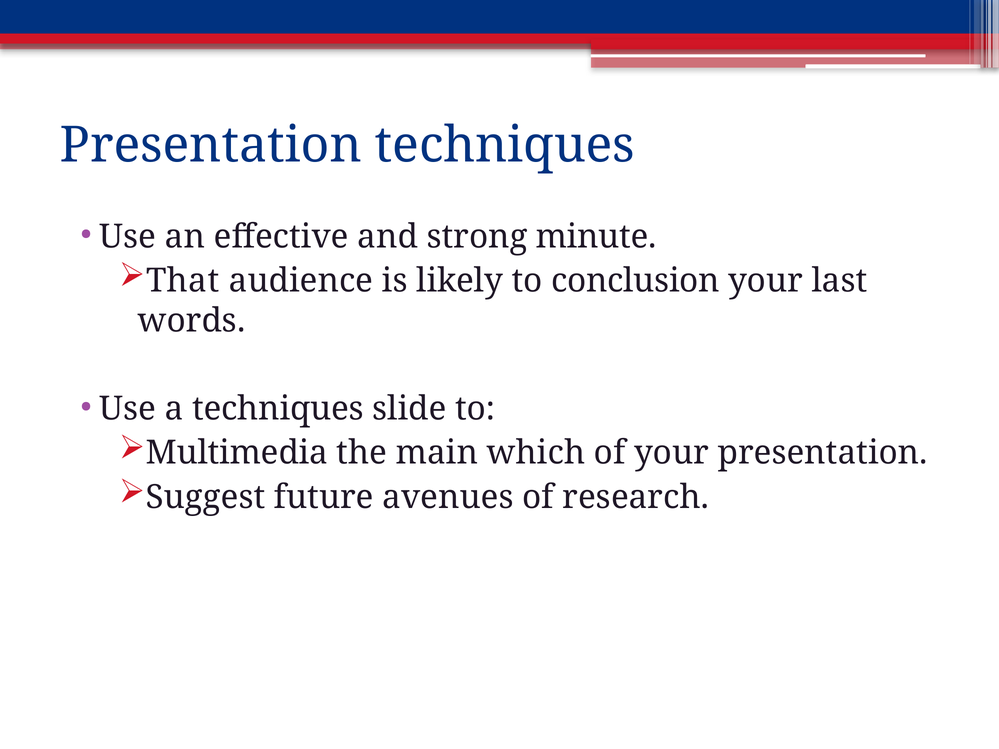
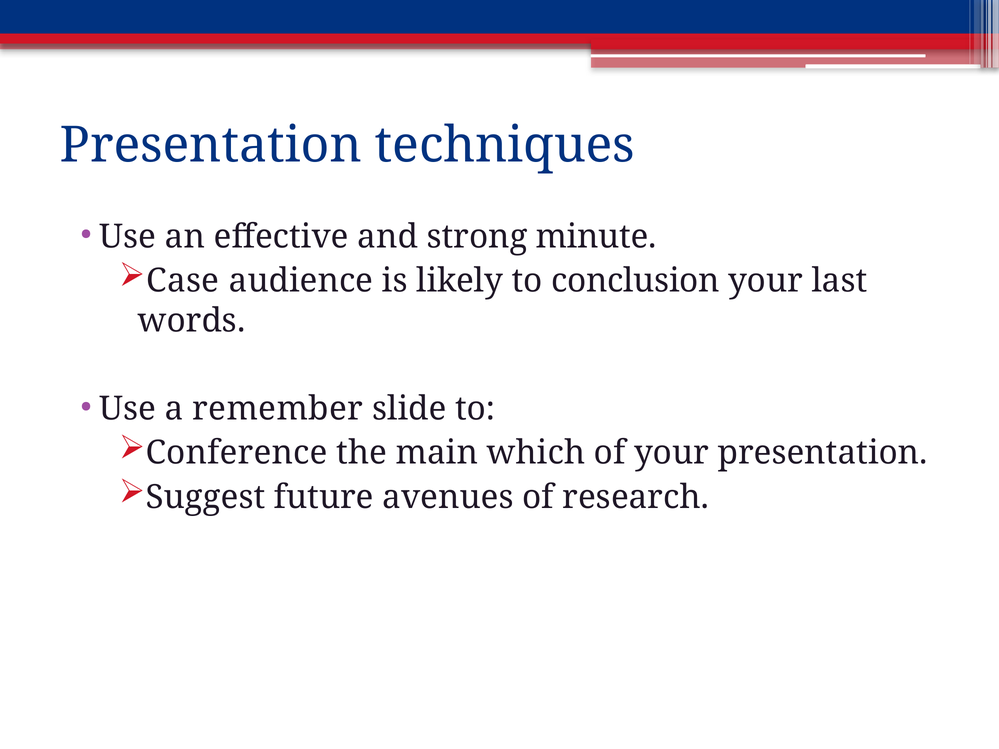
That: That -> Case (183, 281)
a techniques: techniques -> remember (278, 409)
Multimedia: Multimedia -> Conference (237, 453)
